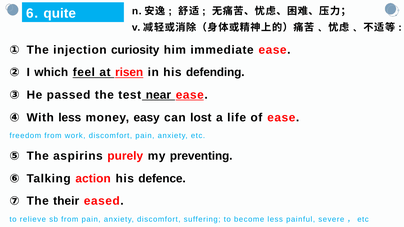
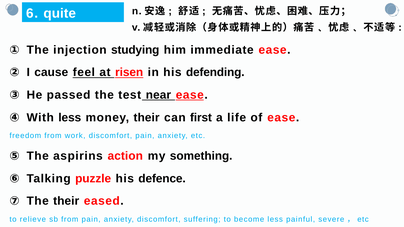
curiosity: curiosity -> studying (135, 50)
which: which -> cause (51, 73)
money easy: easy -> their (147, 118)
lost: lost -> first (201, 118)
purely: purely -> action (125, 156)
preventing: preventing -> something (201, 156)
action: action -> puzzle (93, 179)
